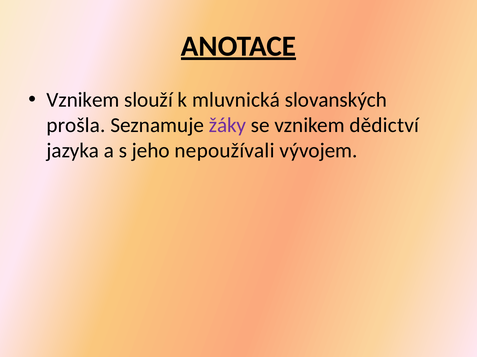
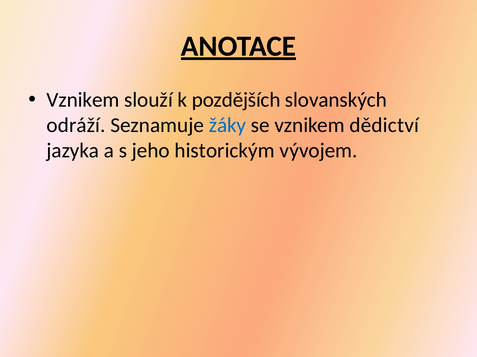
mluvnická: mluvnická -> pozdějších (236, 100)
prošla: prošla -> odráží (76, 126)
žáky colour: purple -> blue (227, 126)
nepoužívali: nepoužívali -> historickým (225, 151)
